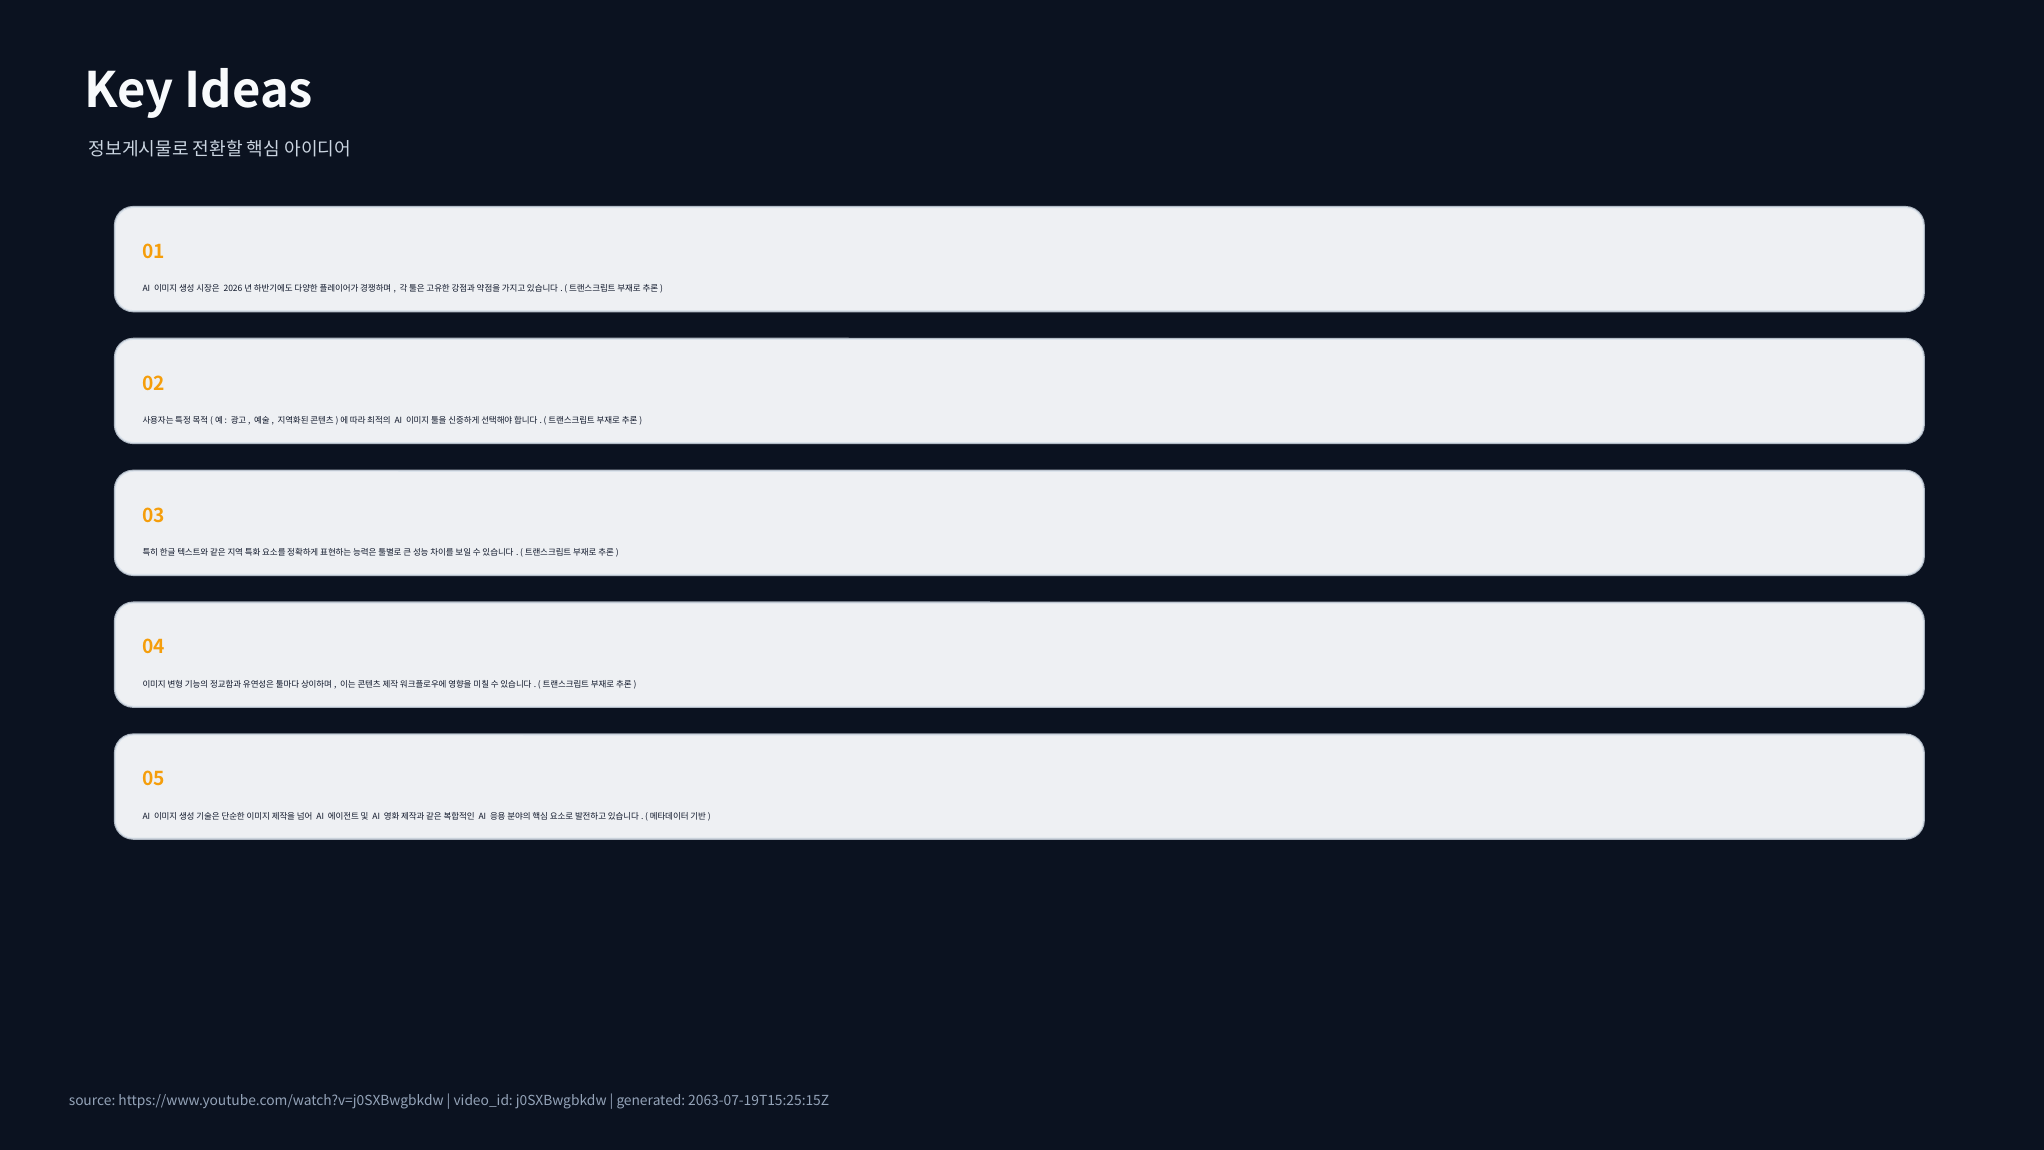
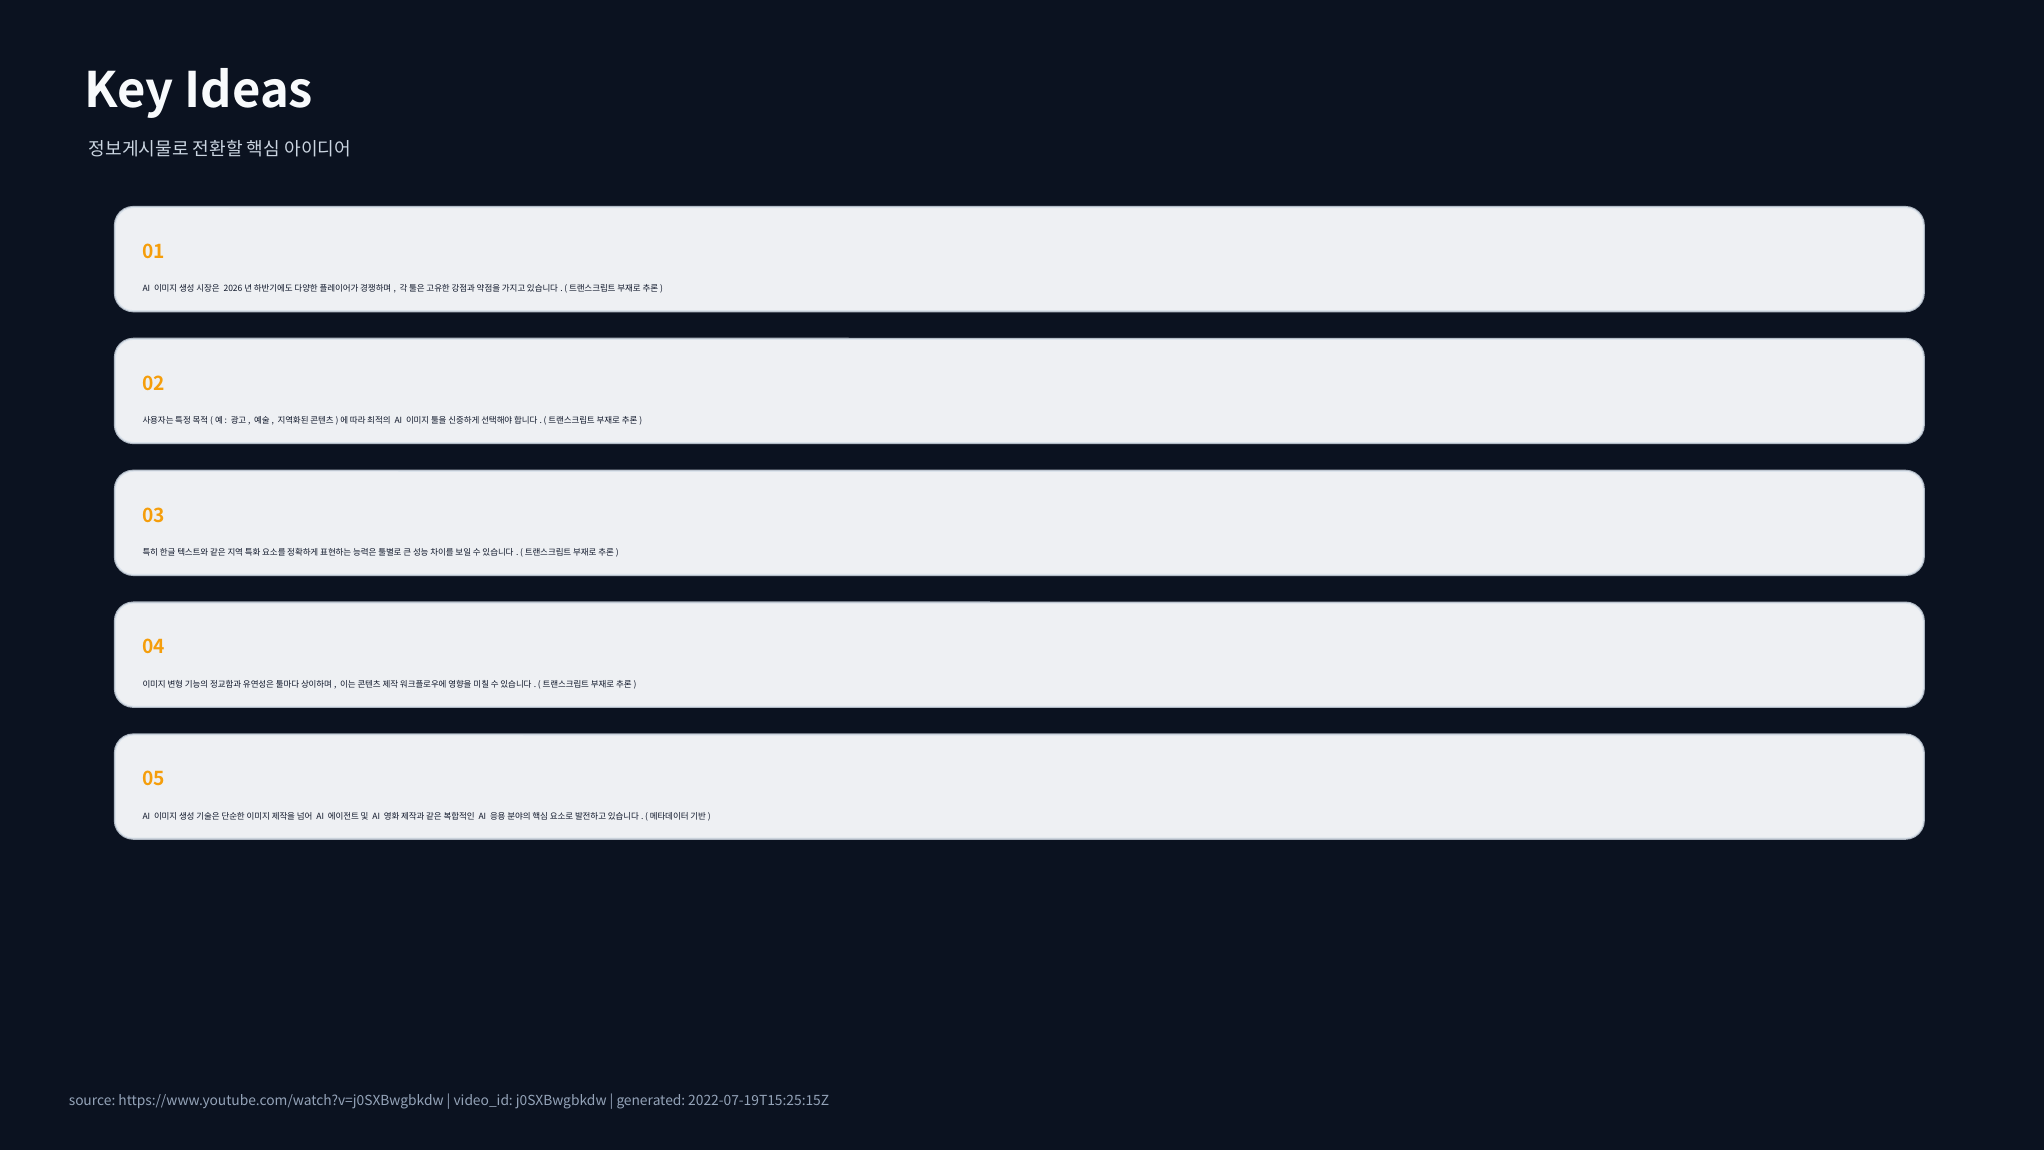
2063-07-19T15:25:15Z: 2063-07-19T15:25:15Z -> 2022-07-19T15:25:15Z (759, 1101)
